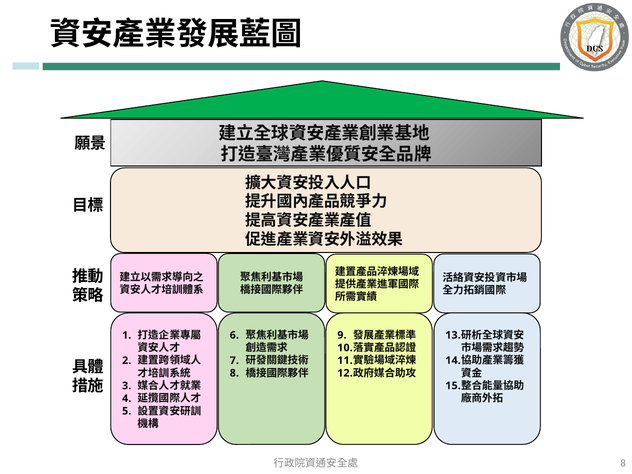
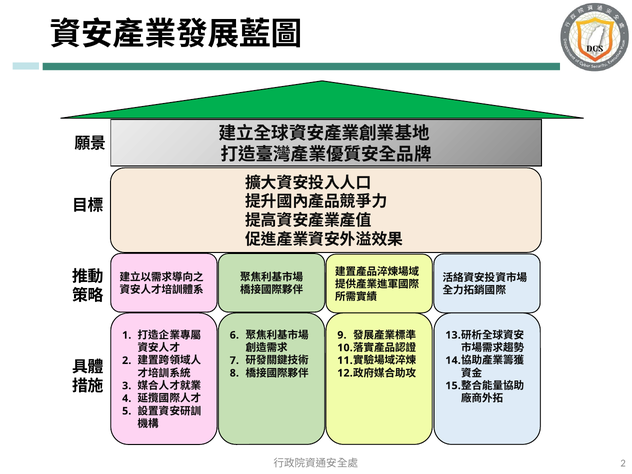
8: 8 -> 2 (623, 463)
